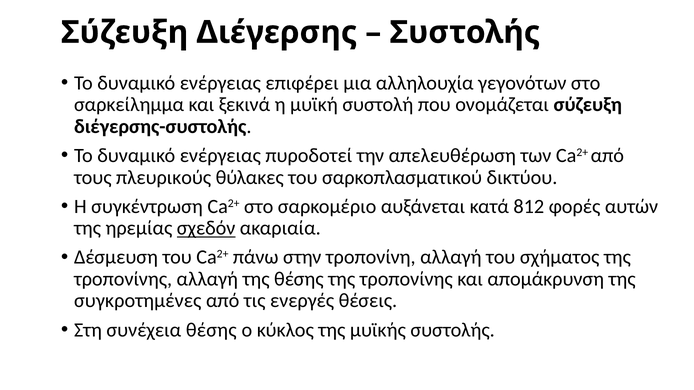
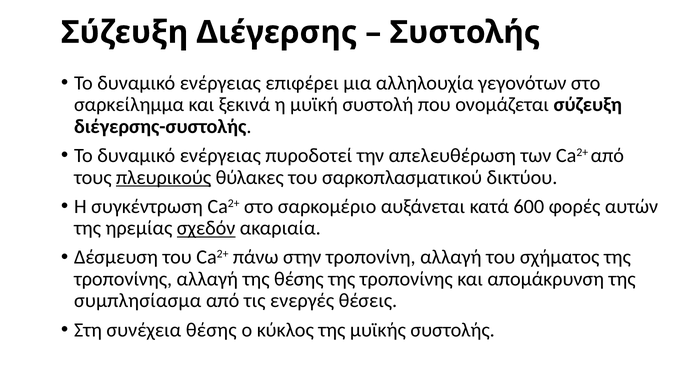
πλευρικούς underline: none -> present (164, 178)
812: 812 -> 600 (529, 207)
συγκροτημένες: συγκροτημένες -> συμπλησίασμα (138, 301)
